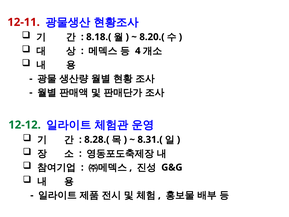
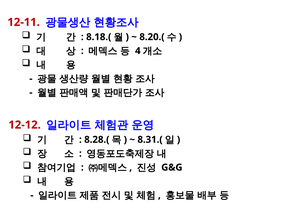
12-12 colour: green -> red (25, 125)
